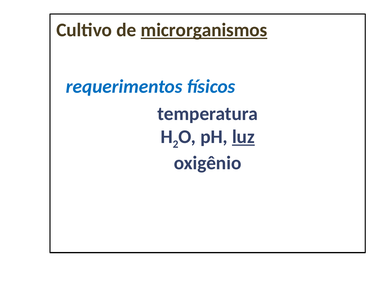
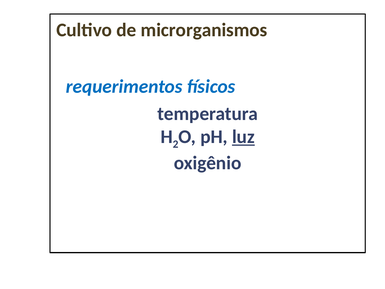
microrganismos underline: present -> none (204, 30)
